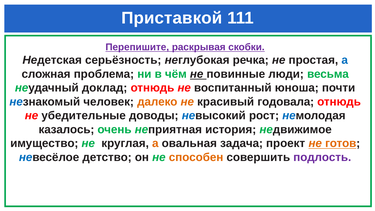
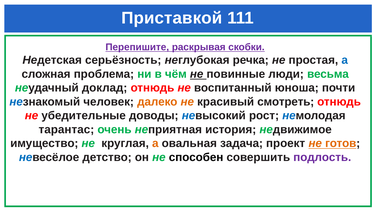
годовала: годовала -> смотреть (286, 102)
казалось: казалось -> тарантас (66, 130)
способен colour: orange -> black (196, 157)
